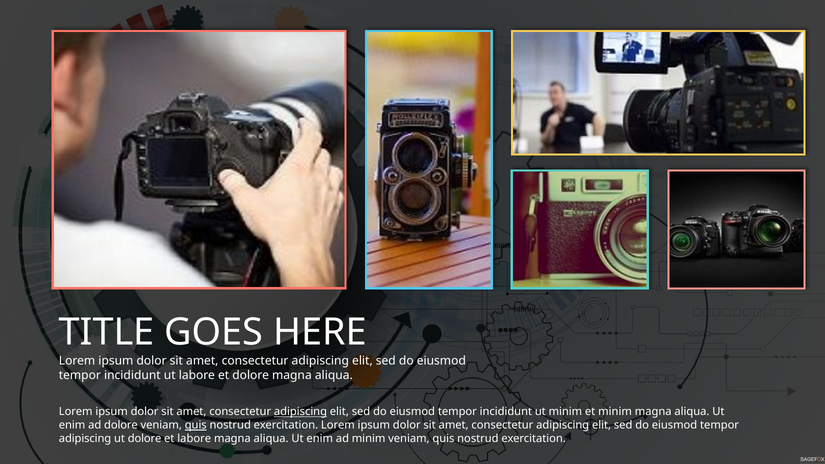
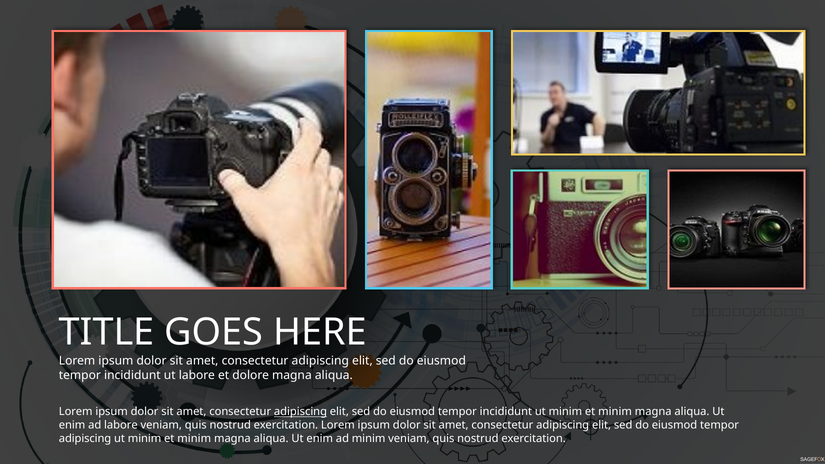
ad dolore: dolore -> labore (121, 425)
quis underline: present -> none (196, 425)
dolore: dolore -> minim (145, 439)
labore: labore -> minim (194, 439)
